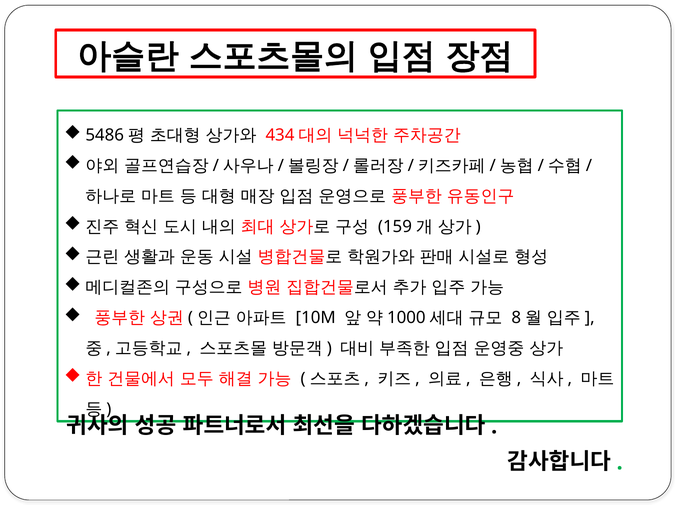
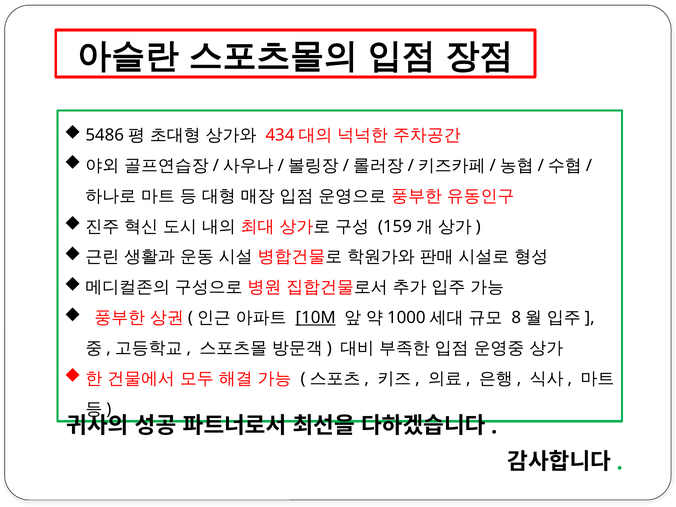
10M underline: none -> present (316, 318)
